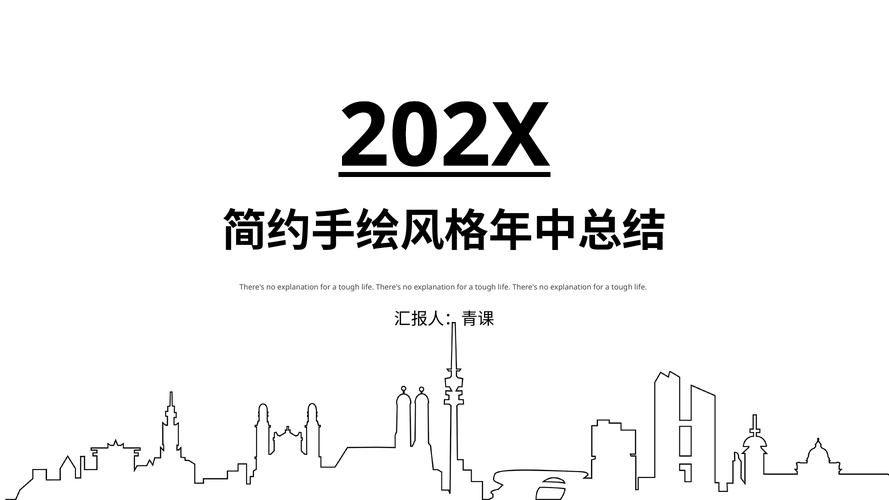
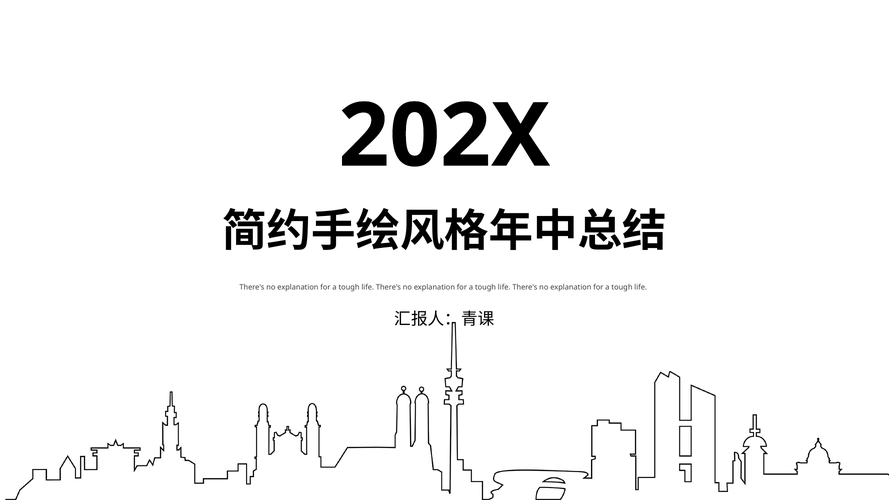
202X underline: present -> none (444, 136)
